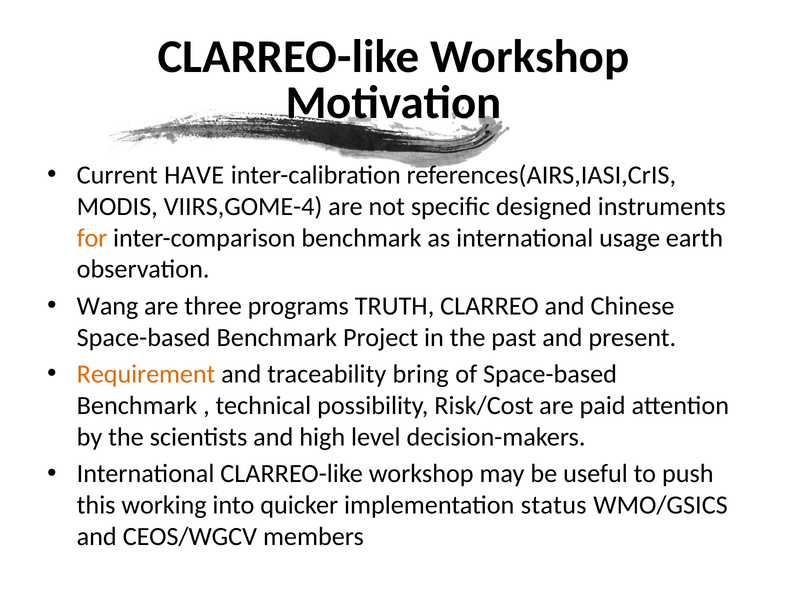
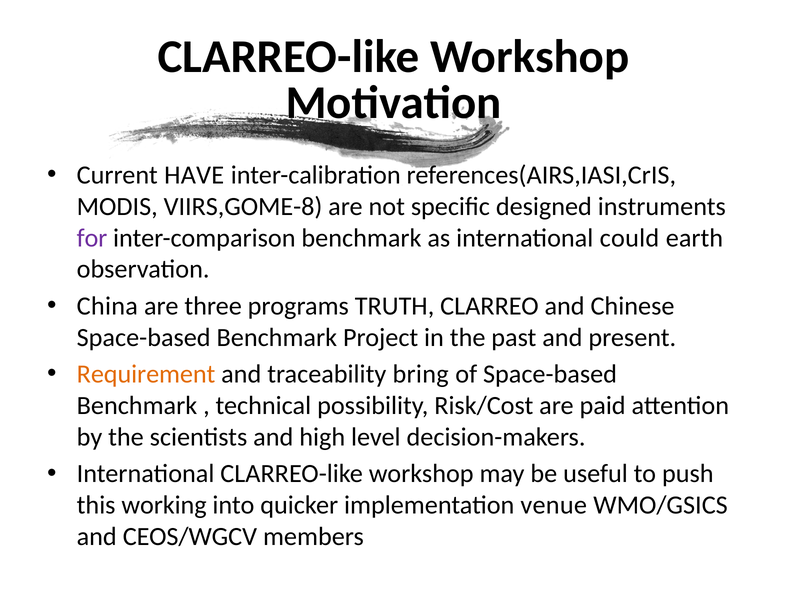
VIIRS,GOME-4: VIIRS,GOME-4 -> VIIRS,GOME-8 (243, 206)
for colour: orange -> purple (92, 238)
usage: usage -> could (629, 238)
Wang: Wang -> China (107, 306)
status: status -> venue (554, 506)
